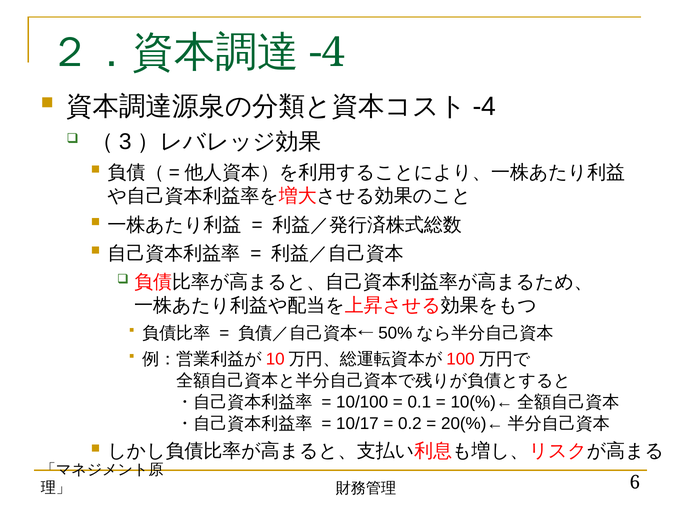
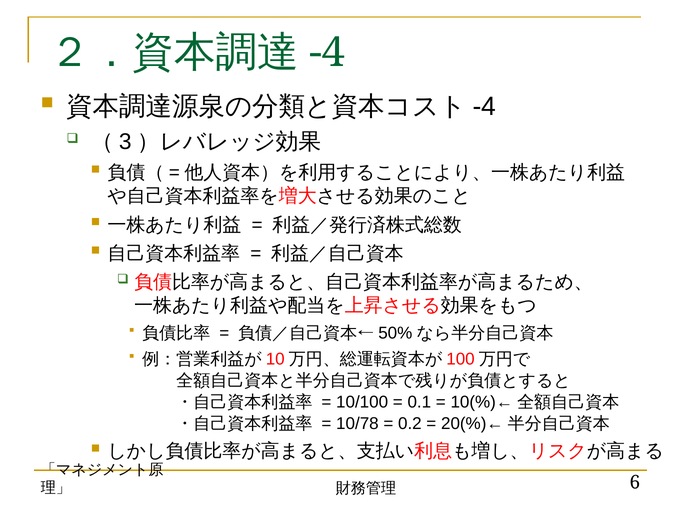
10/17: 10/17 -> 10/78 (357, 423)
